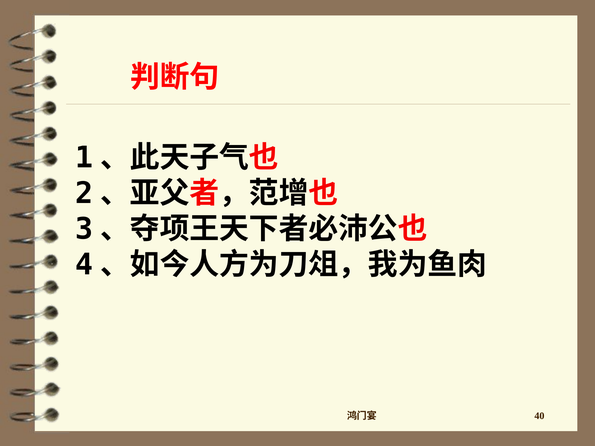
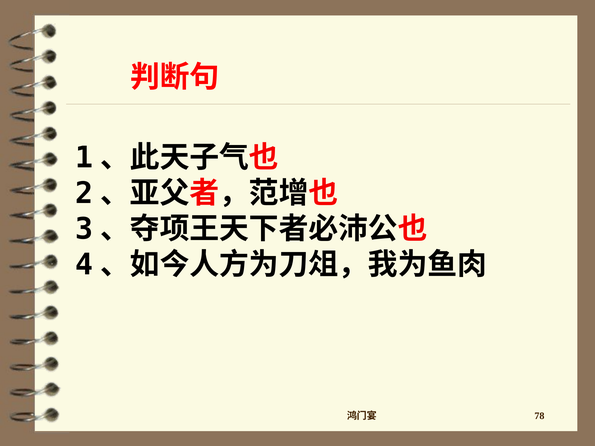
40: 40 -> 78 (539, 416)
